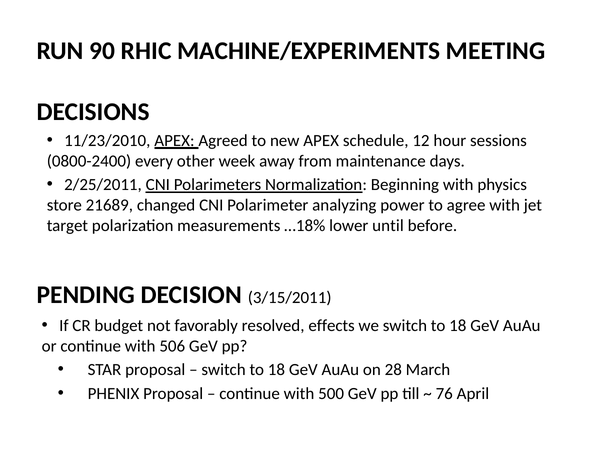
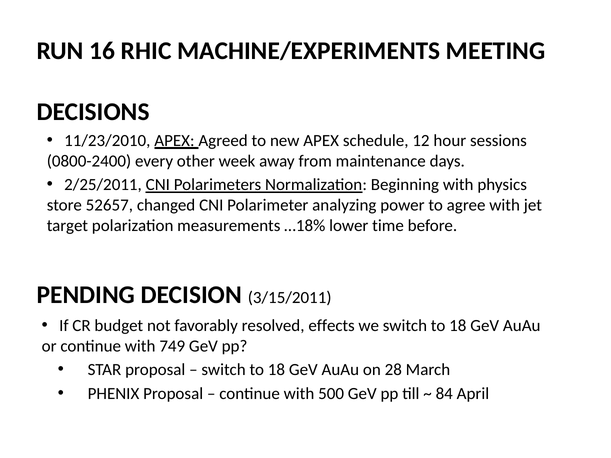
90: 90 -> 16 (102, 51)
21689: 21689 -> 52657 (109, 205)
until: until -> time (388, 226)
506: 506 -> 749 (172, 346)
76: 76 -> 84 (444, 394)
